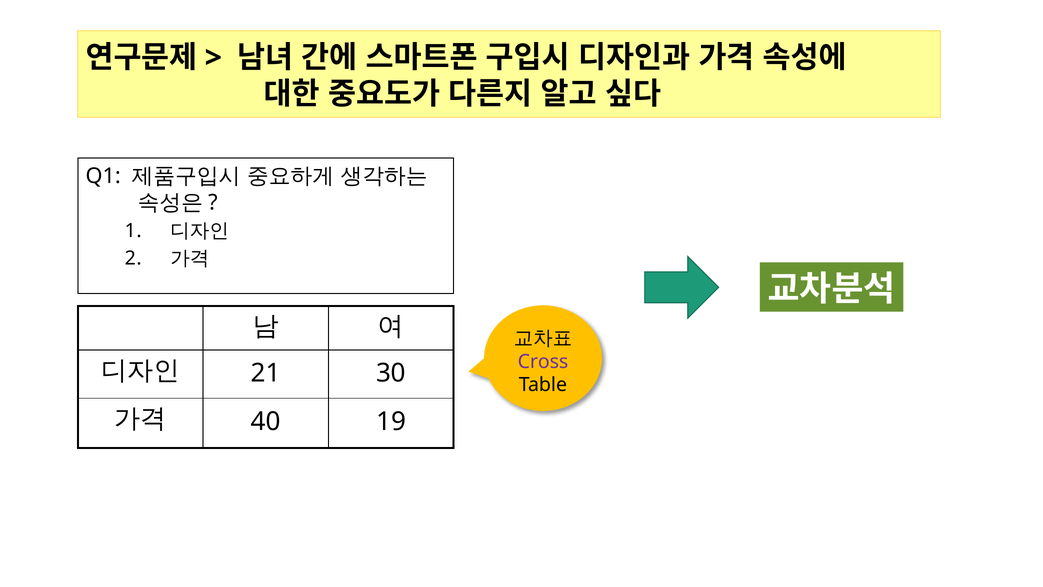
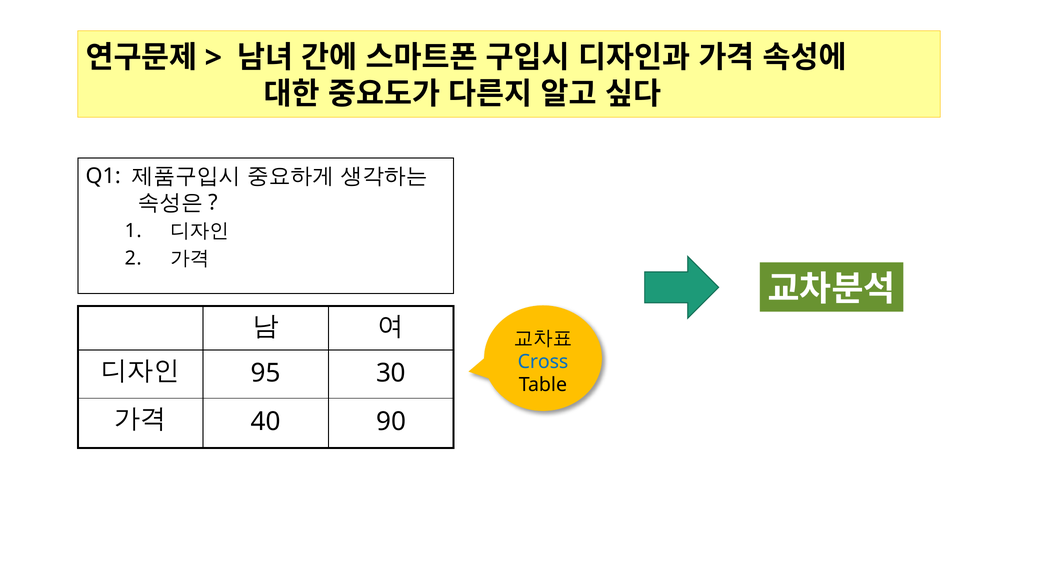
Cross colour: purple -> blue (543, 361)
21: 21 -> 95 (266, 373)
19: 19 -> 90 (391, 421)
